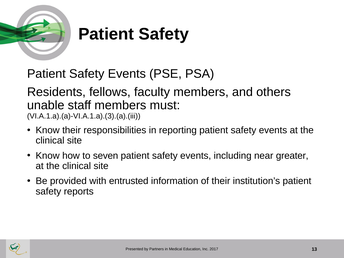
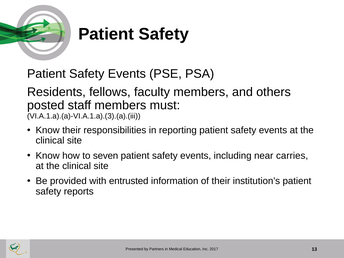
unable: unable -> posted (46, 105)
greater: greater -> carries (292, 156)
